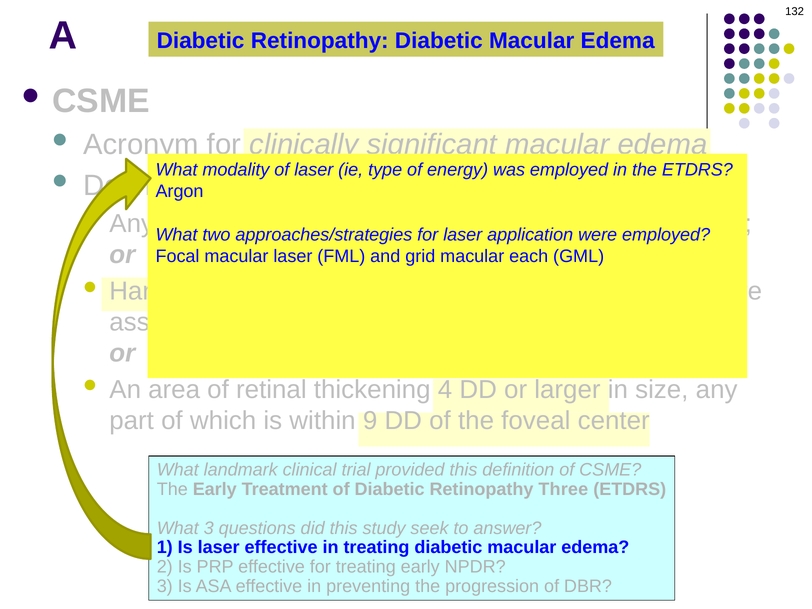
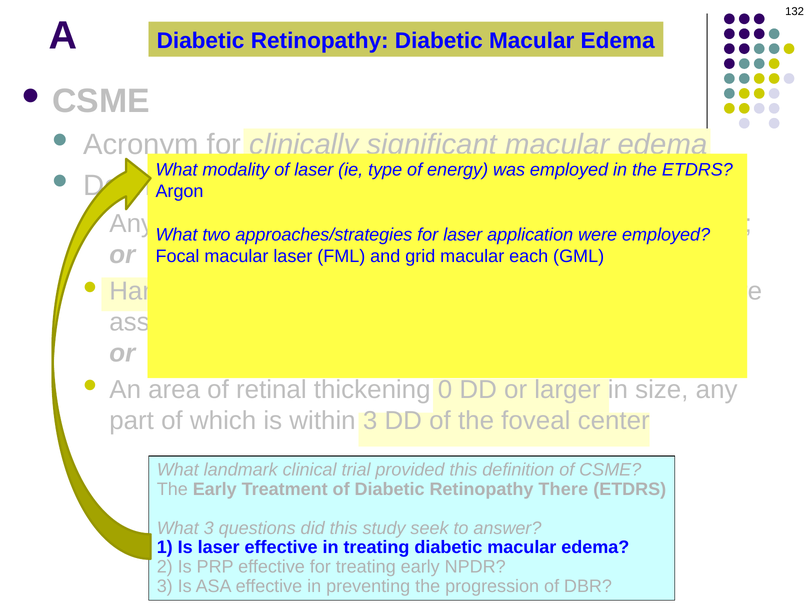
4: 4 -> 0 (445, 390)
within 9: 9 -> 3 (370, 421)
Retinopathy Three: Three -> There (563, 489)
